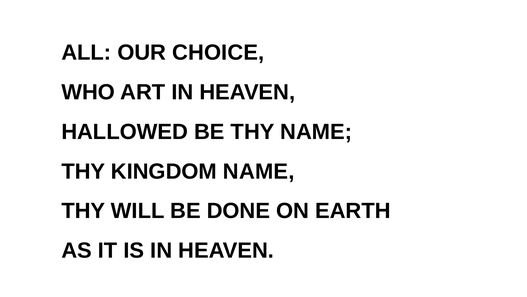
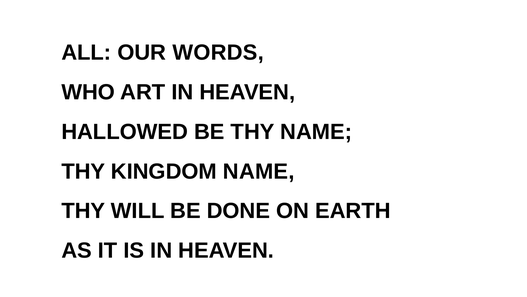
CHOICE: CHOICE -> WORDS (218, 53)
